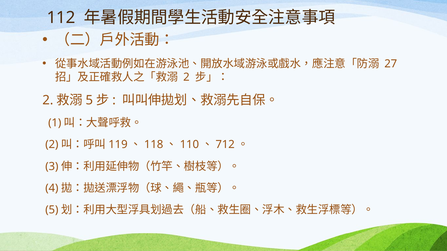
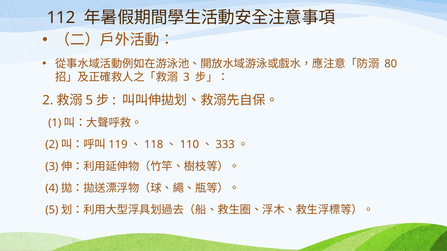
27: 27 -> 80 (391, 64)
2: 2 -> 3 (186, 77)
712: 712 -> 333 (225, 145)
